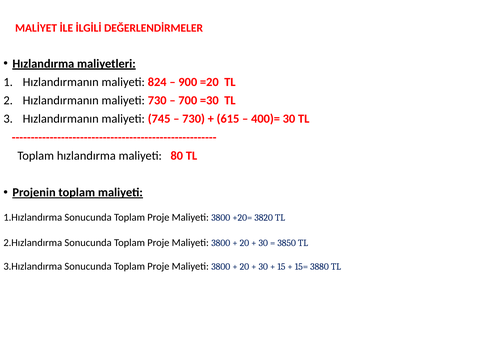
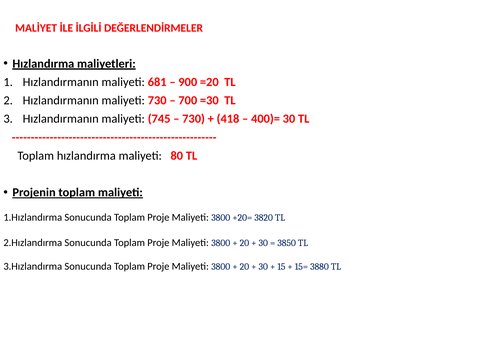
824: 824 -> 681 (157, 82)
615: 615 -> 418 (228, 119)
